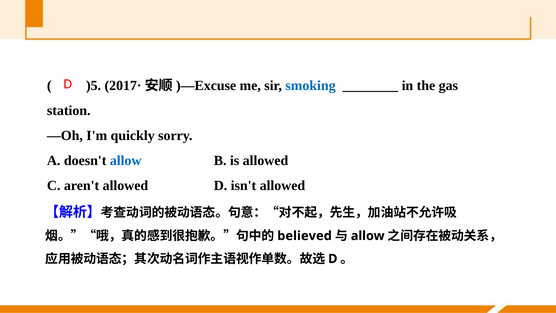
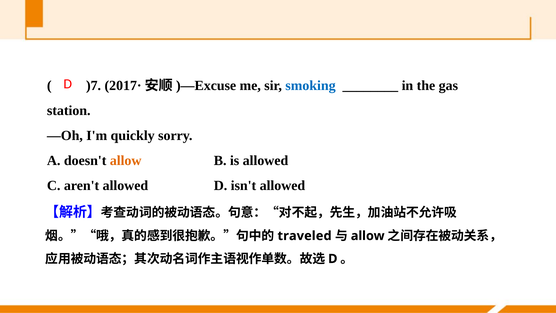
)5: )5 -> )7 (94, 86)
allow colour: blue -> orange (126, 161)
believed: believed -> traveled (305, 236)
